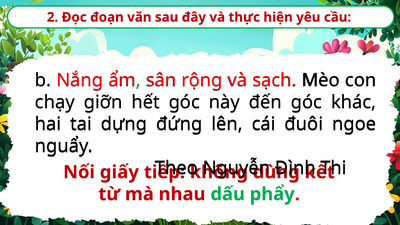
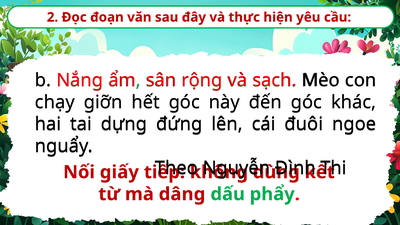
nhau: nhau -> dâng (182, 194)
